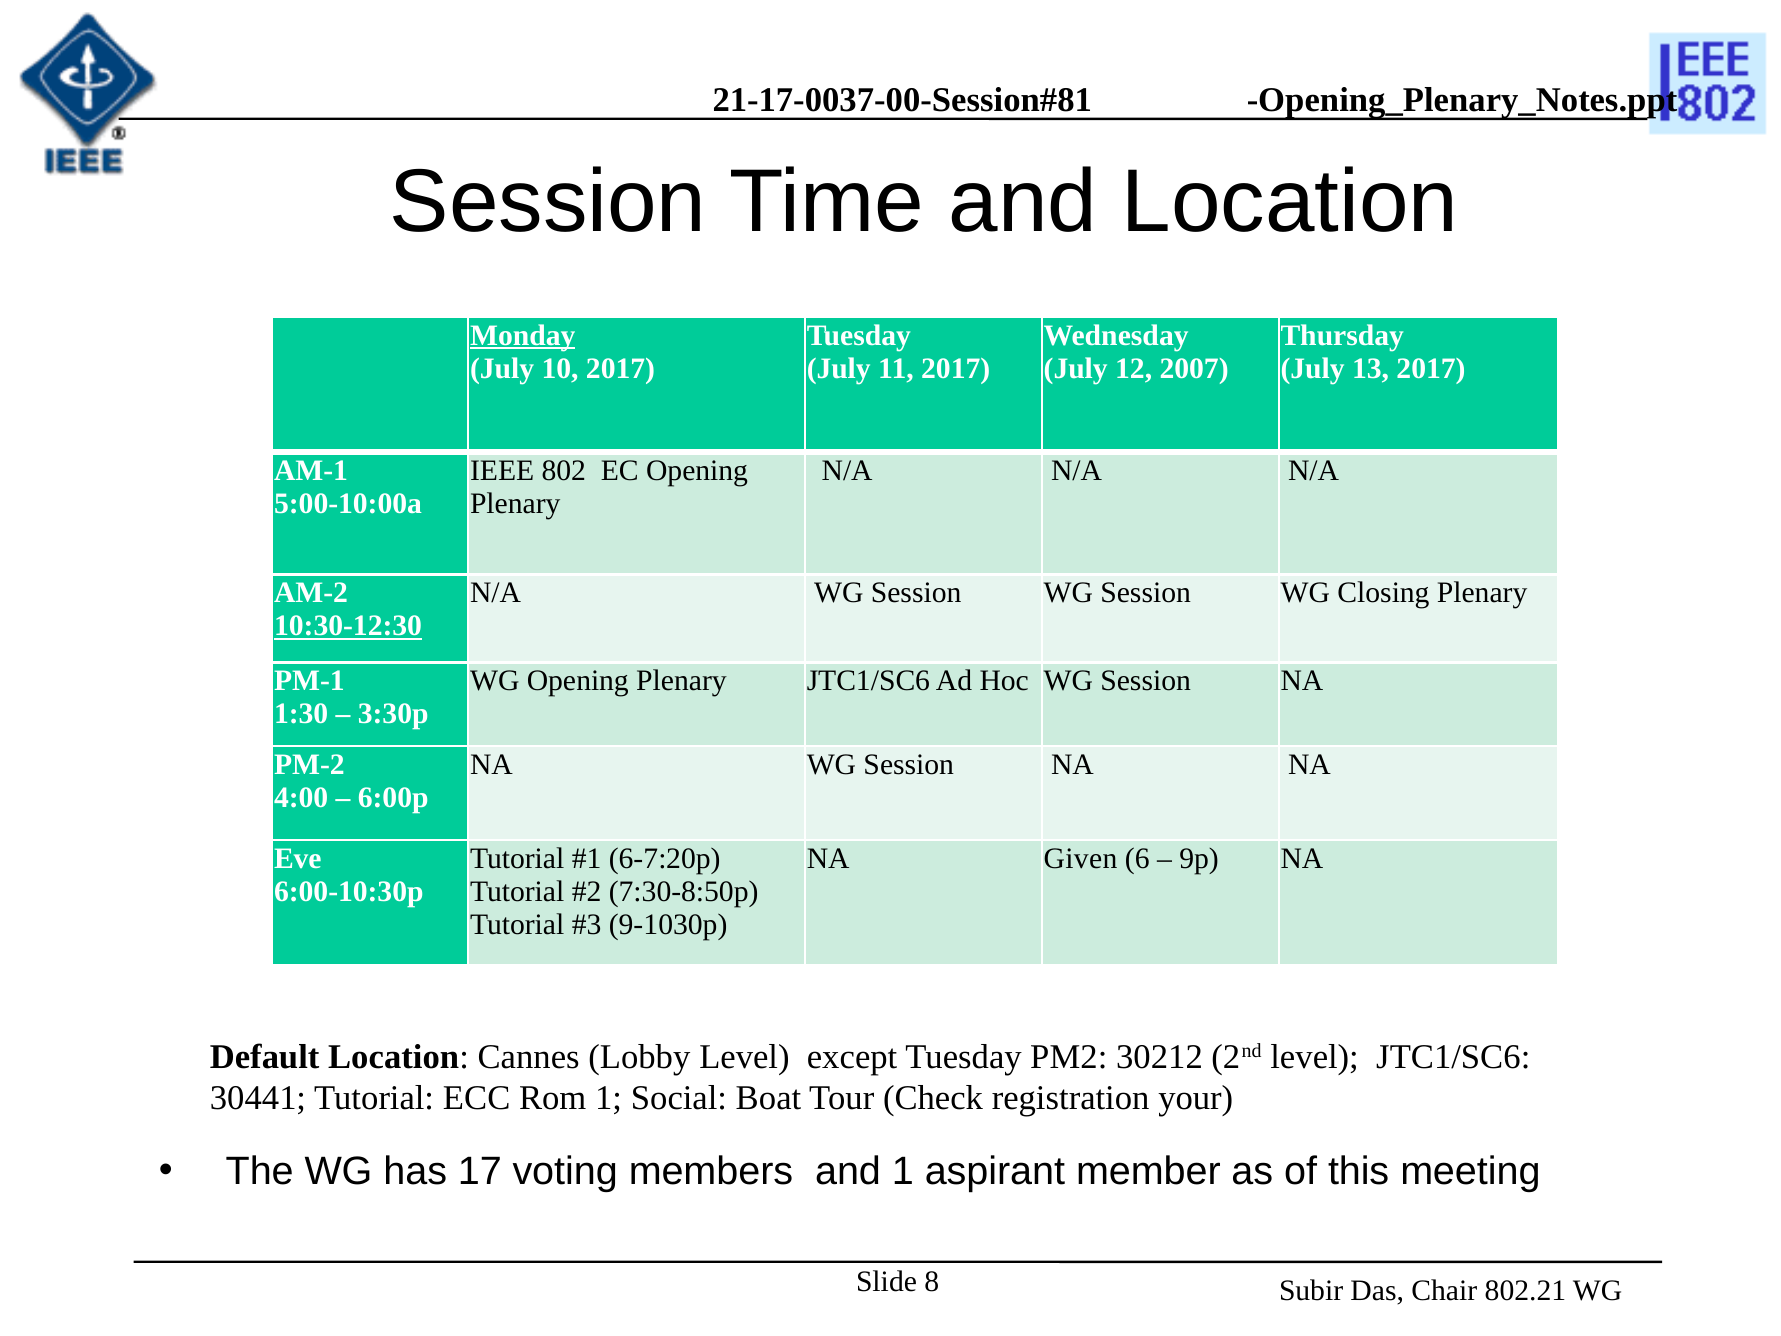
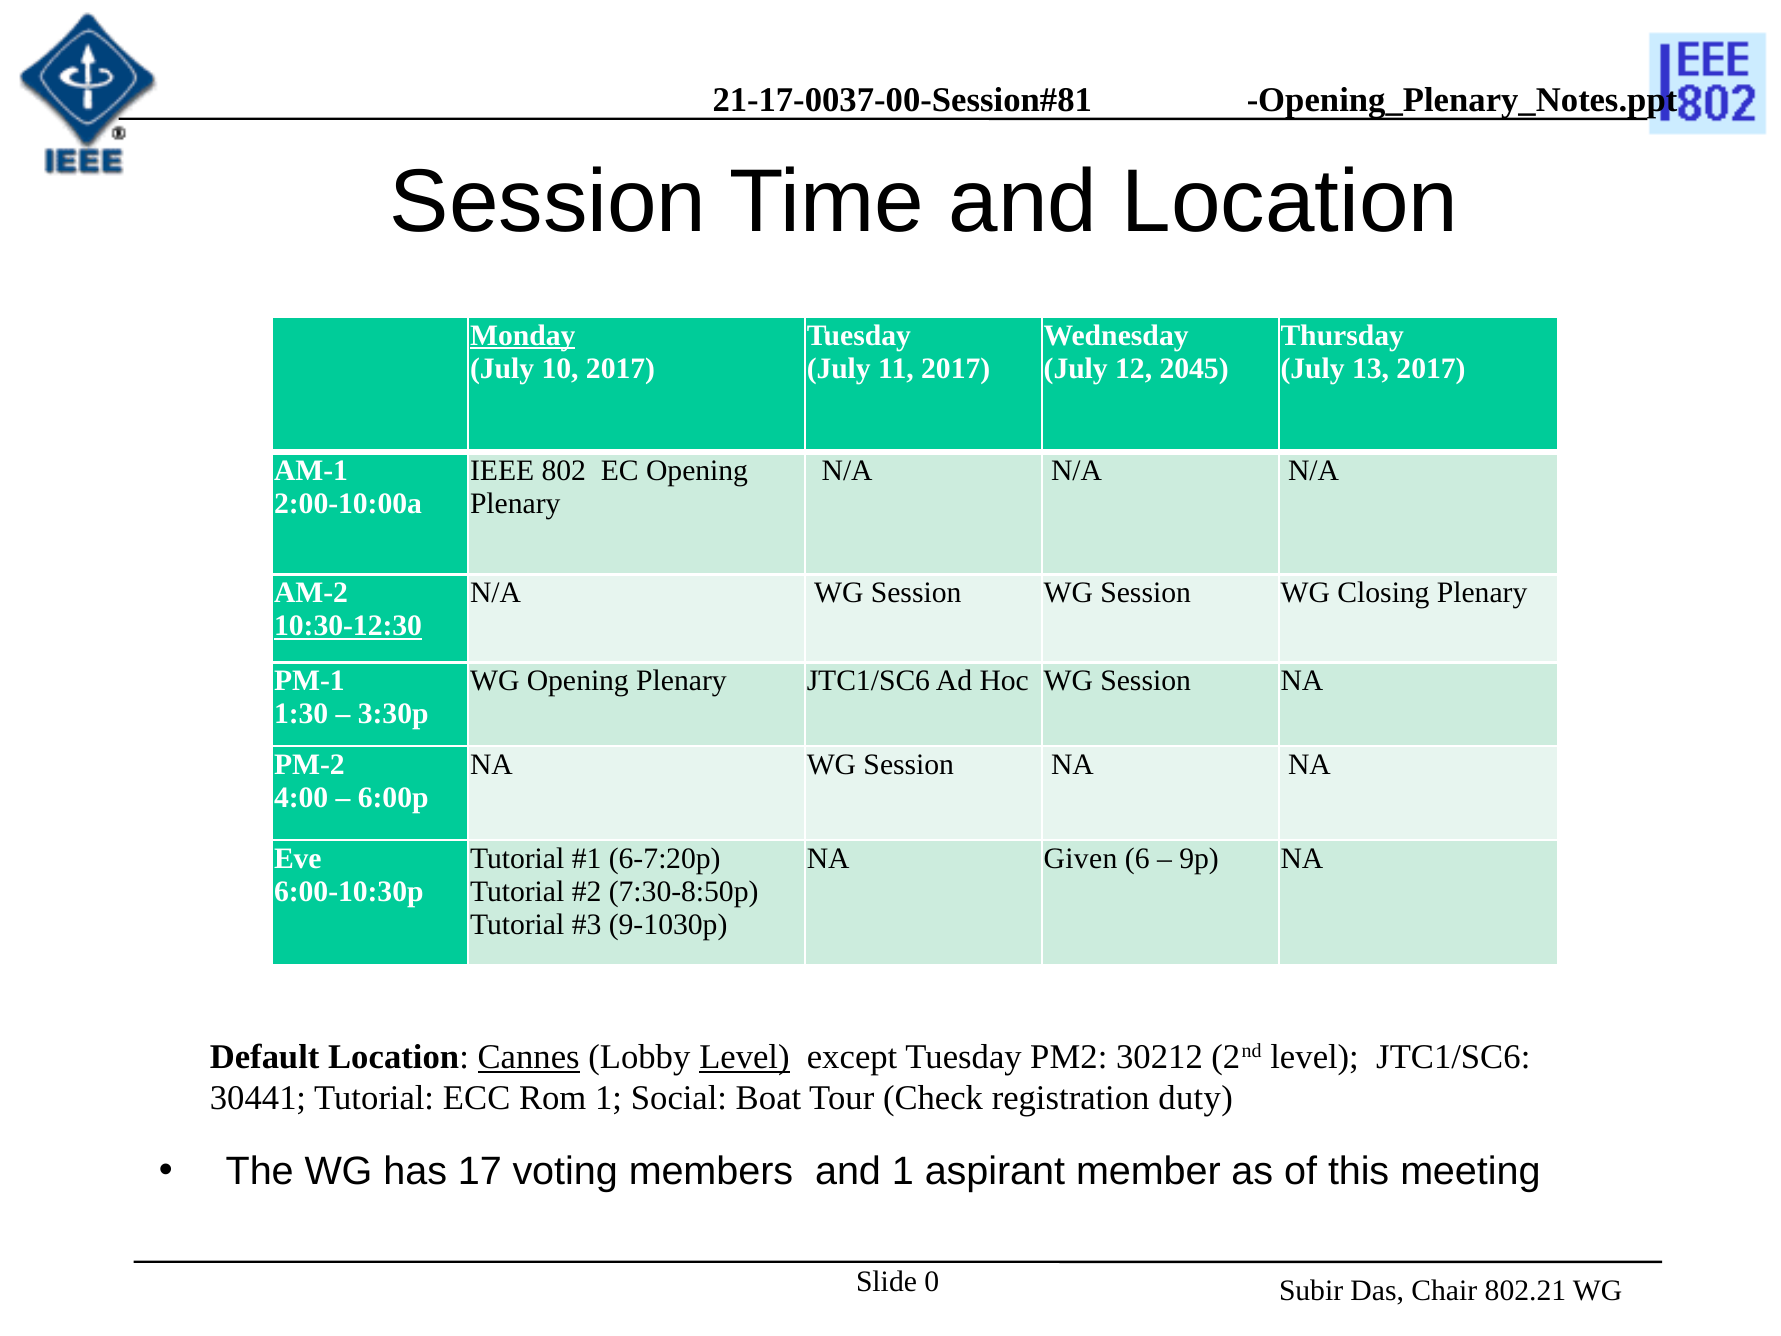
2007: 2007 -> 2045 (1194, 368)
5:00-10:00a: 5:00-10:00a -> 2:00-10:00a (348, 504)
Cannes underline: none -> present (529, 1057)
Level underline: none -> present (744, 1057)
your: your -> duty (1196, 1098)
8: 8 -> 0 (932, 1281)
